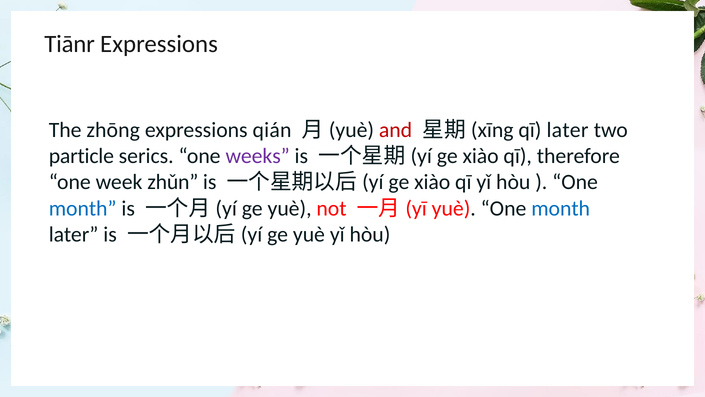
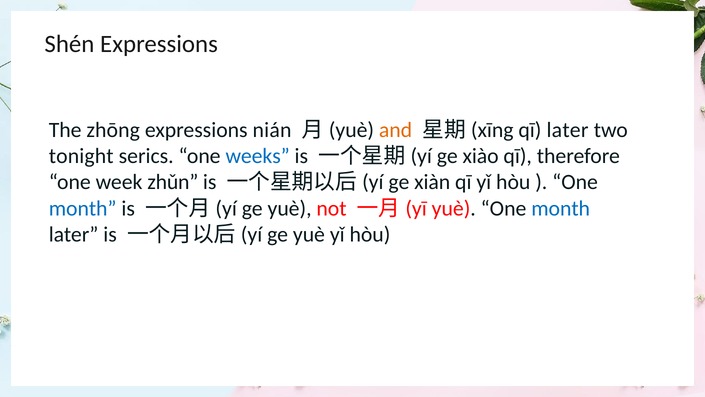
Tiānr: Tiānr -> Shén (69, 44)
qián: qián -> nián (272, 130)
and colour: red -> orange (396, 130)
particle: particle -> tonight (81, 156)
weeks colour: purple -> blue (258, 156)
xiào: xiào -> xiàn (432, 182)
